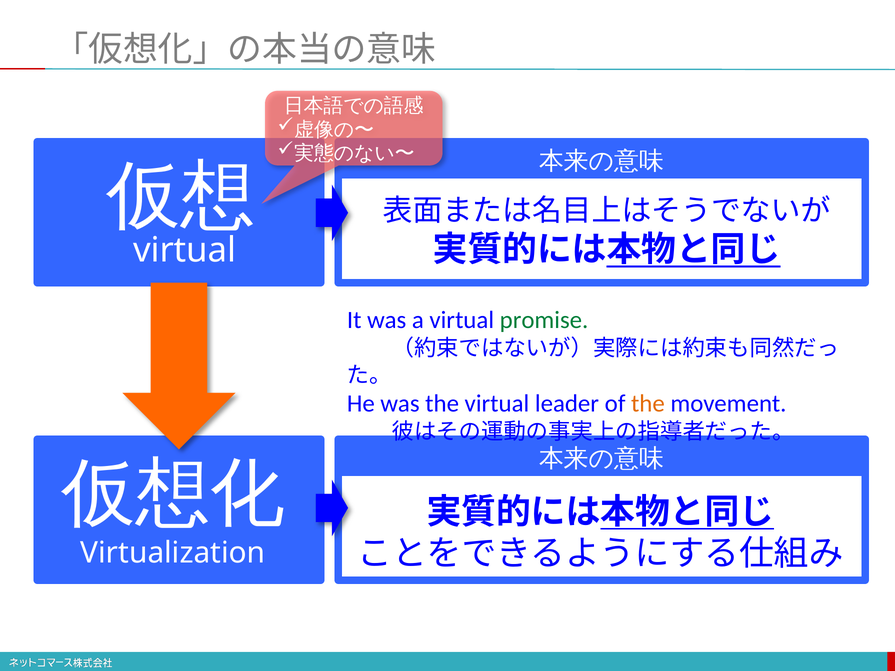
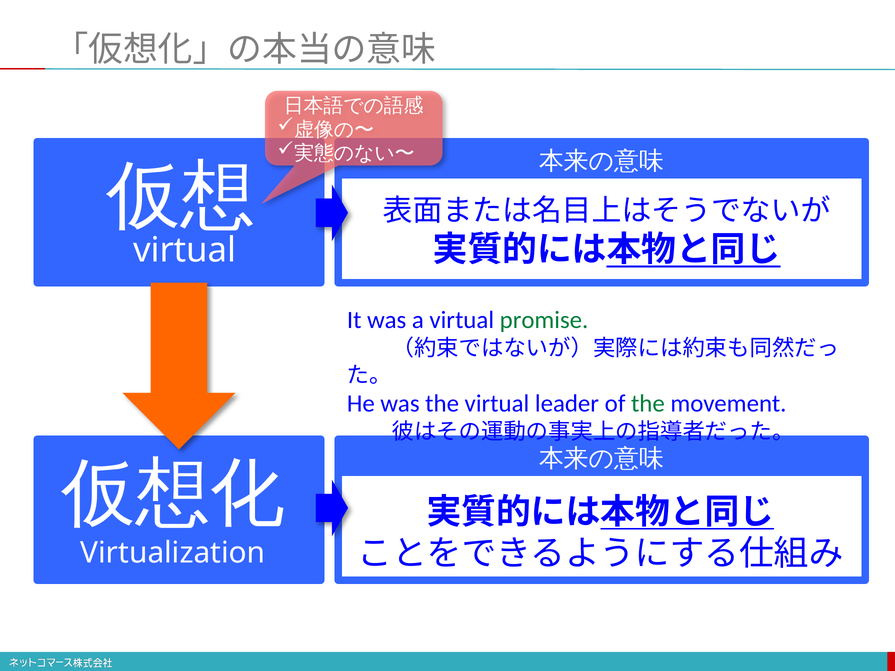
the colour: orange -> green (648, 404)
